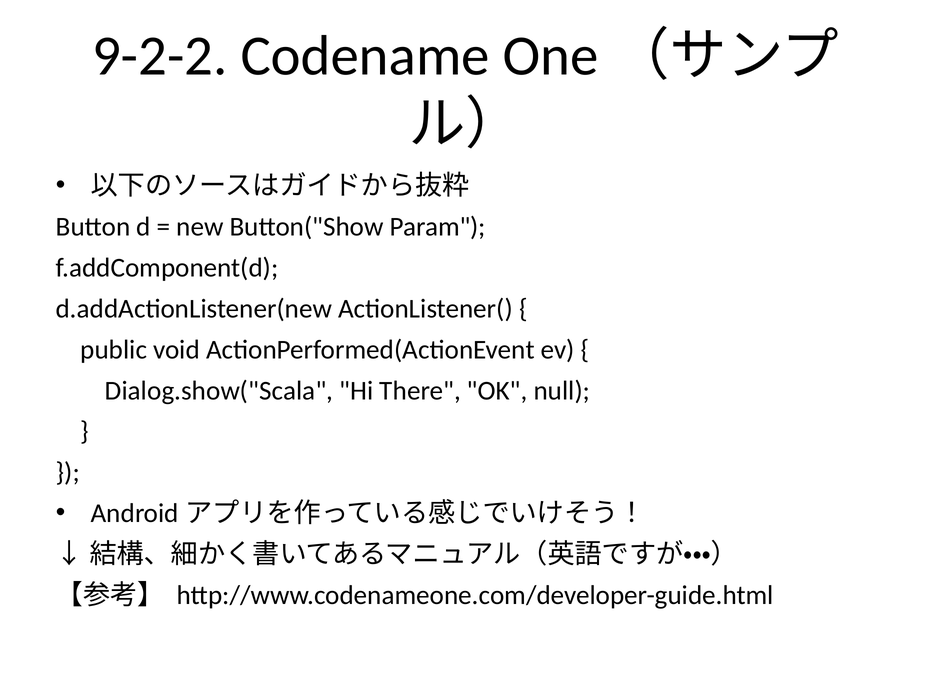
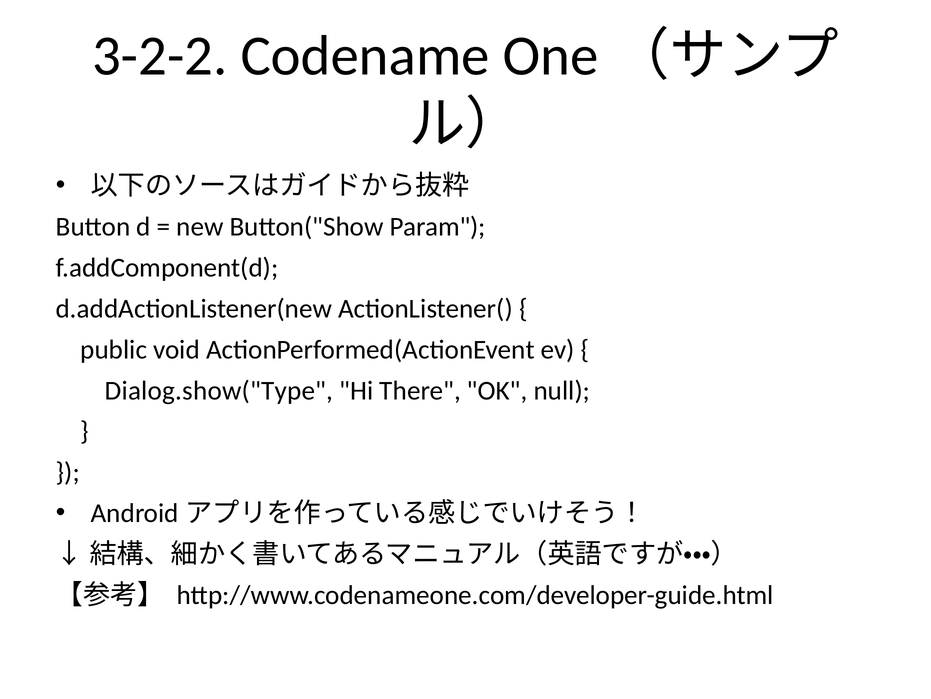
9-2-2: 9-2-2 -> 3-2-2 (160, 56)
Dialog.show("Scala: Dialog.show("Scala -> Dialog.show("Type (219, 390)
